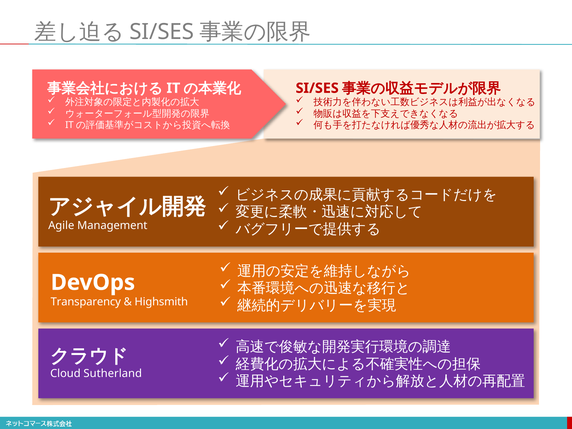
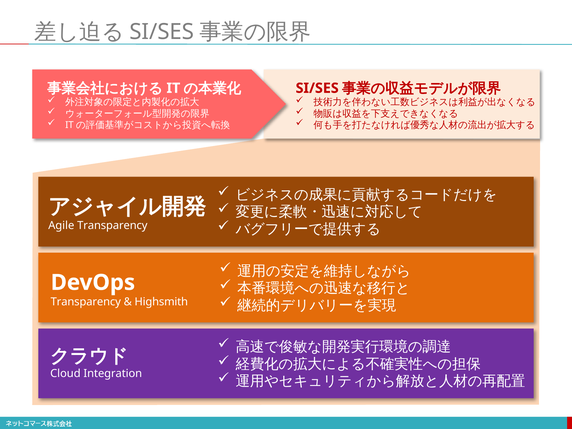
Agile Management: Management -> Transparency (112, 226)
Sutherland: Sutherland -> Integration (113, 373)
